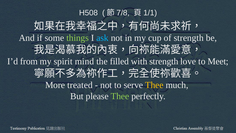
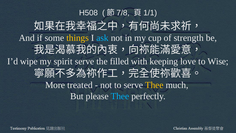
things colour: light green -> yellow (78, 38)
from: from -> wipe (29, 61)
spirit mind: mind -> serve (85, 61)
with strength: strength -> keeping (164, 61)
Meet: Meet -> Wise (218, 61)
Thee colour: light green -> light blue (120, 96)
